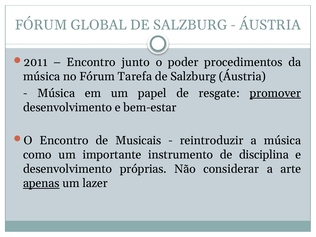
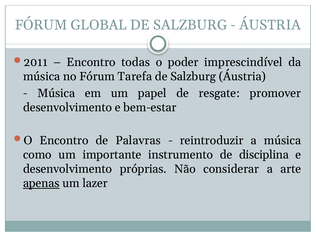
junto: junto -> todas (136, 62)
procedimentos: procedimentos -> imprescindível (243, 62)
promover underline: present -> none (275, 93)
Musicais: Musicais -> Palavras (138, 141)
